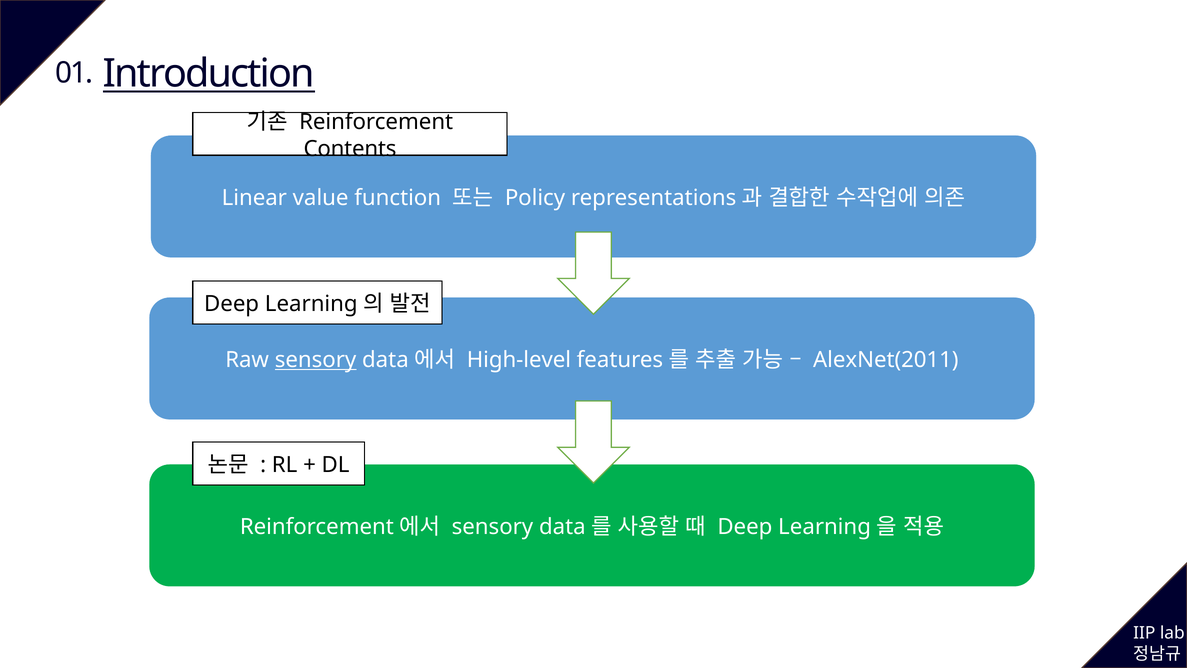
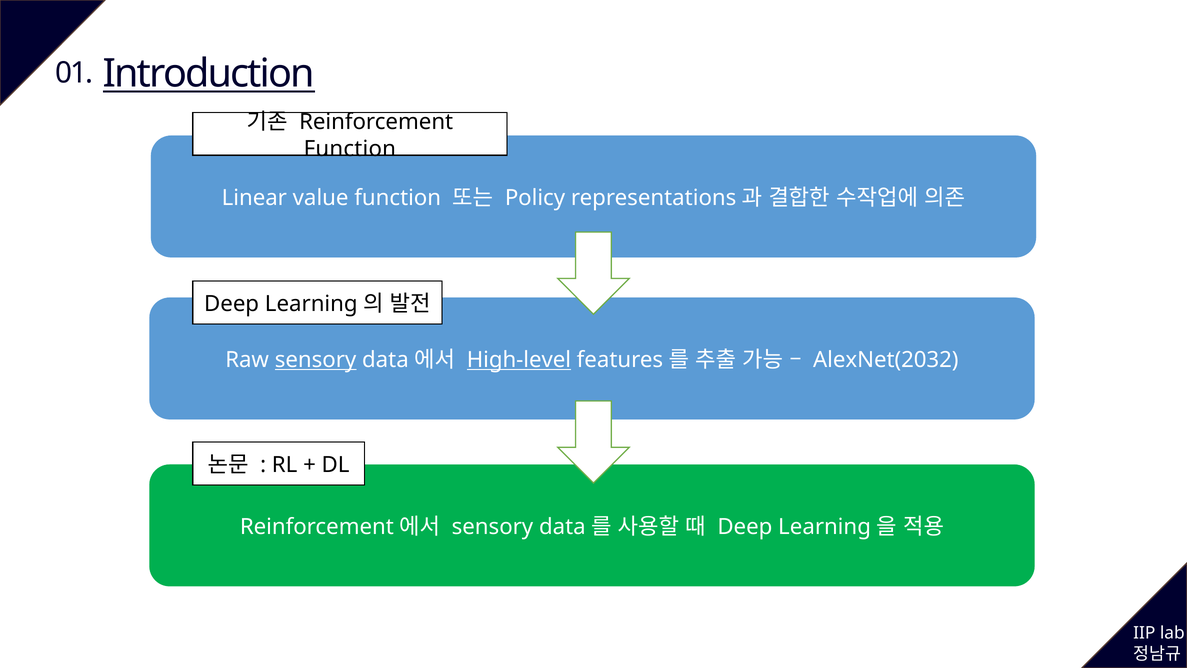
Contents: Contents -> Function (350, 149)
High-level underline: none -> present (519, 360)
AlexNet(2011: AlexNet(2011 -> AlexNet(2032 (886, 360)
